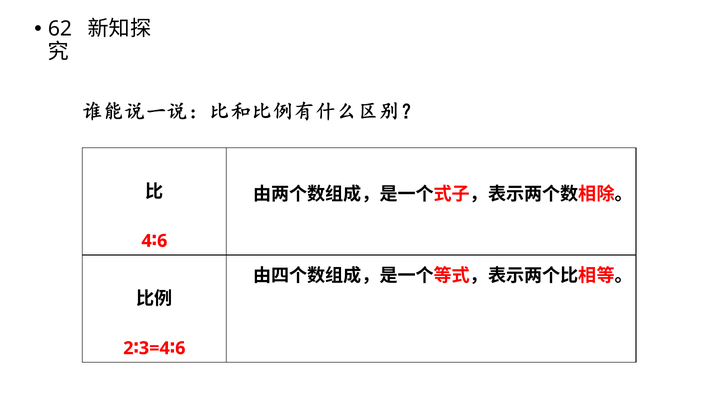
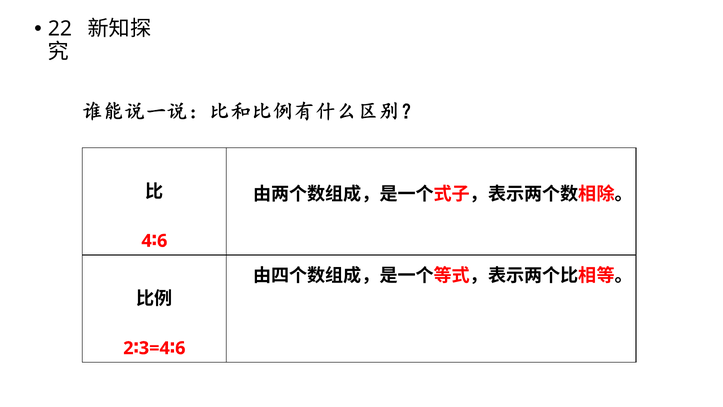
62: 62 -> 22 (60, 29)
